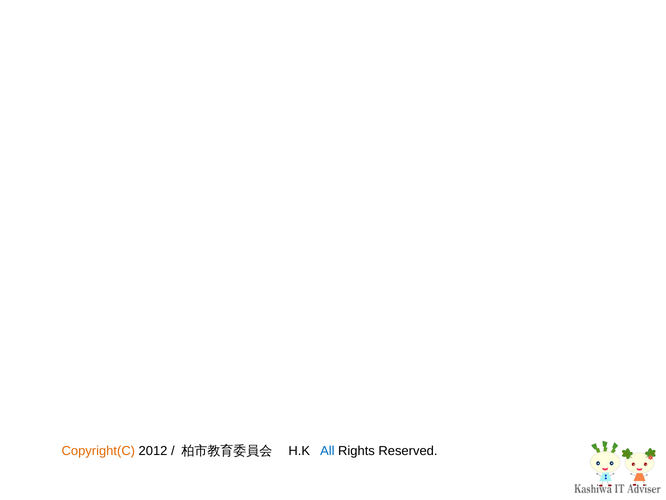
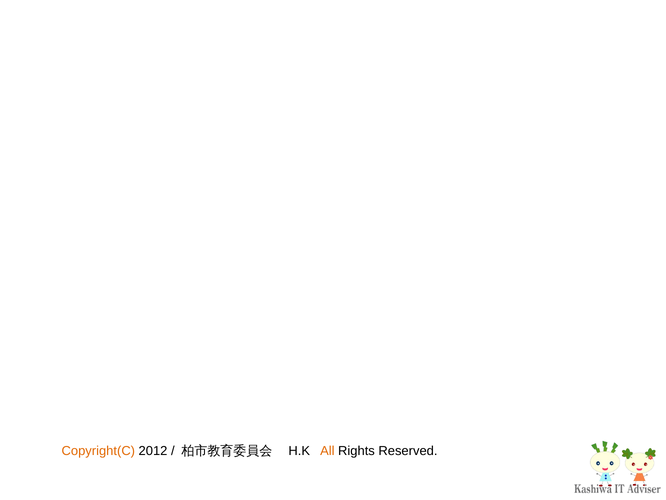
All colour: blue -> orange (327, 450)
